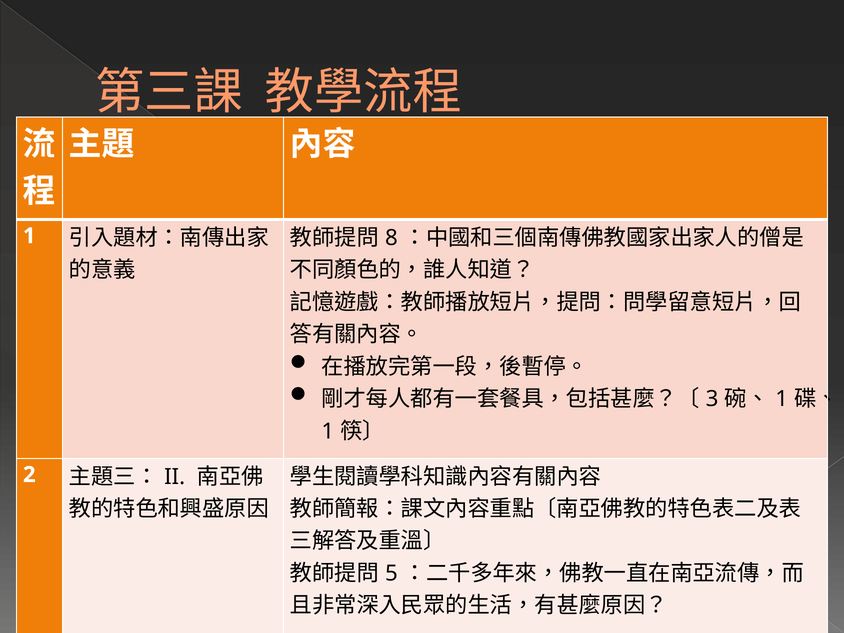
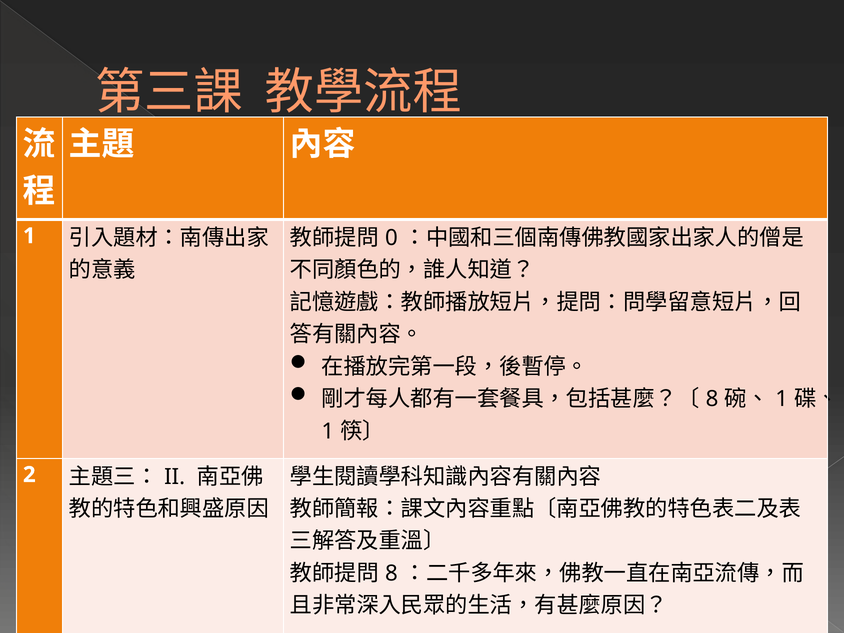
8: 8 -> 0 (391, 238)
3: 3 -> 8 (712, 399)
5: 5 -> 8 (391, 573)
